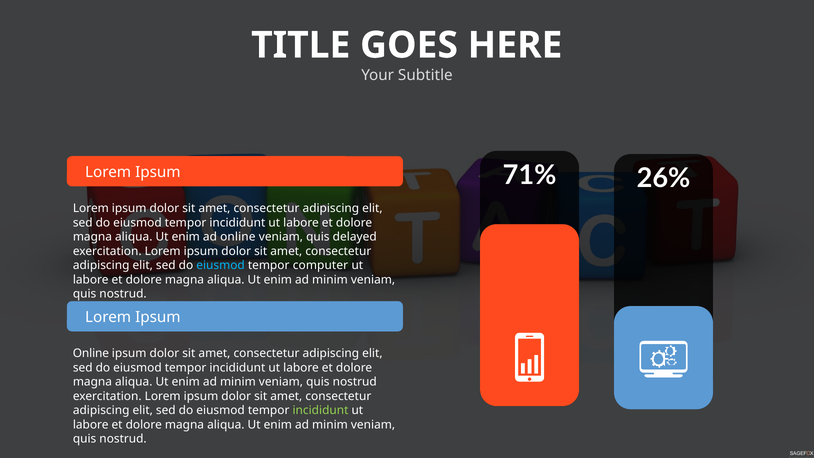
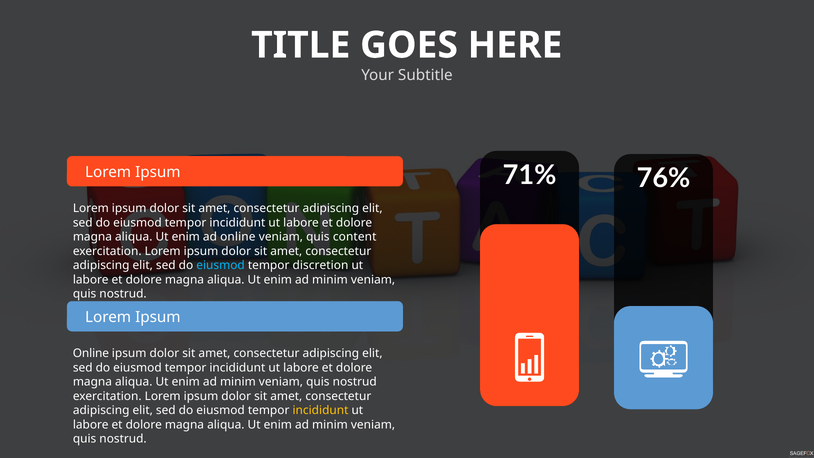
26%: 26% -> 76% (664, 178)
delayed: delayed -> content (355, 237)
computer: computer -> discretion (320, 265)
incididunt colour: light green -> yellow (320, 410)
